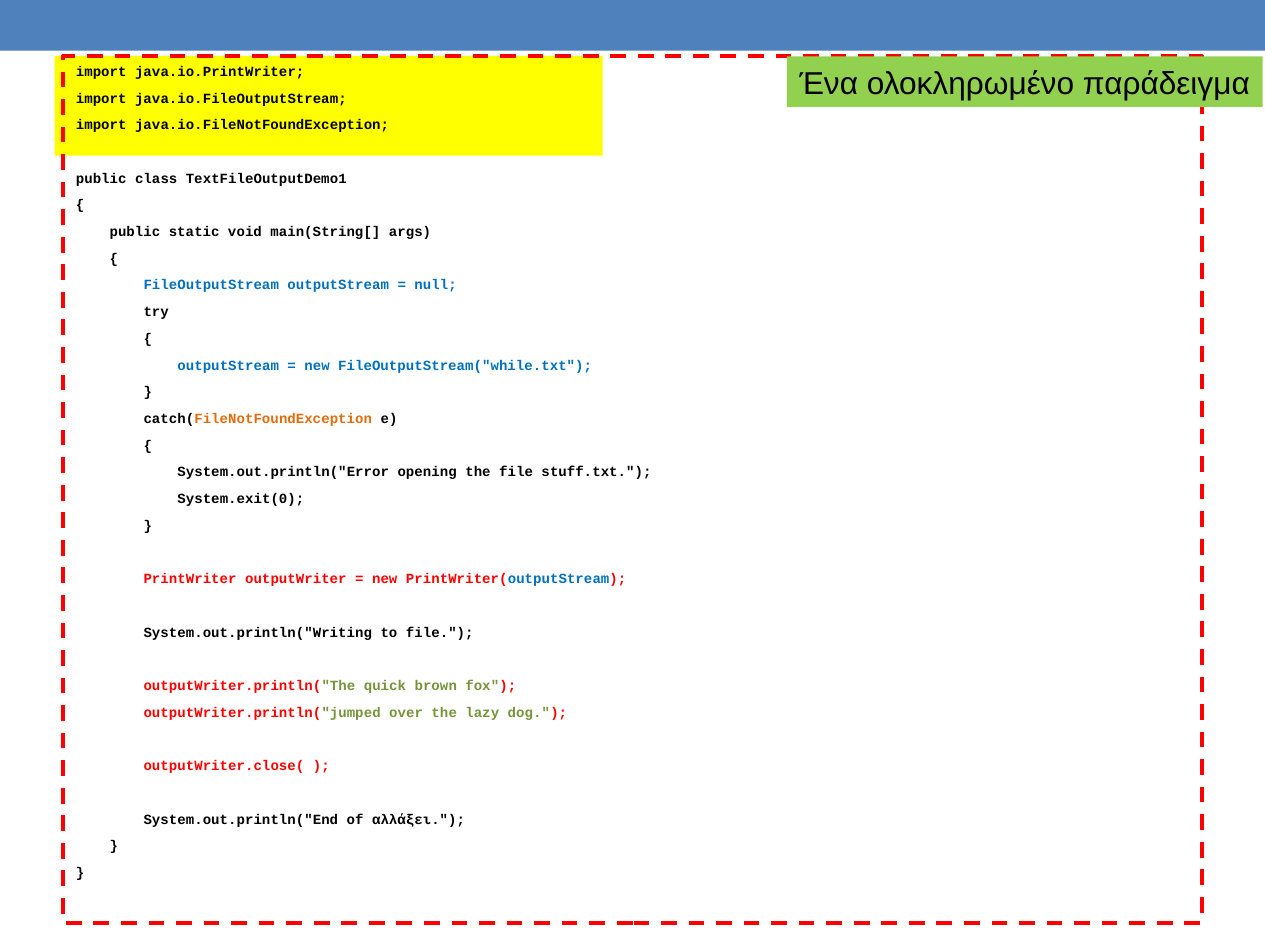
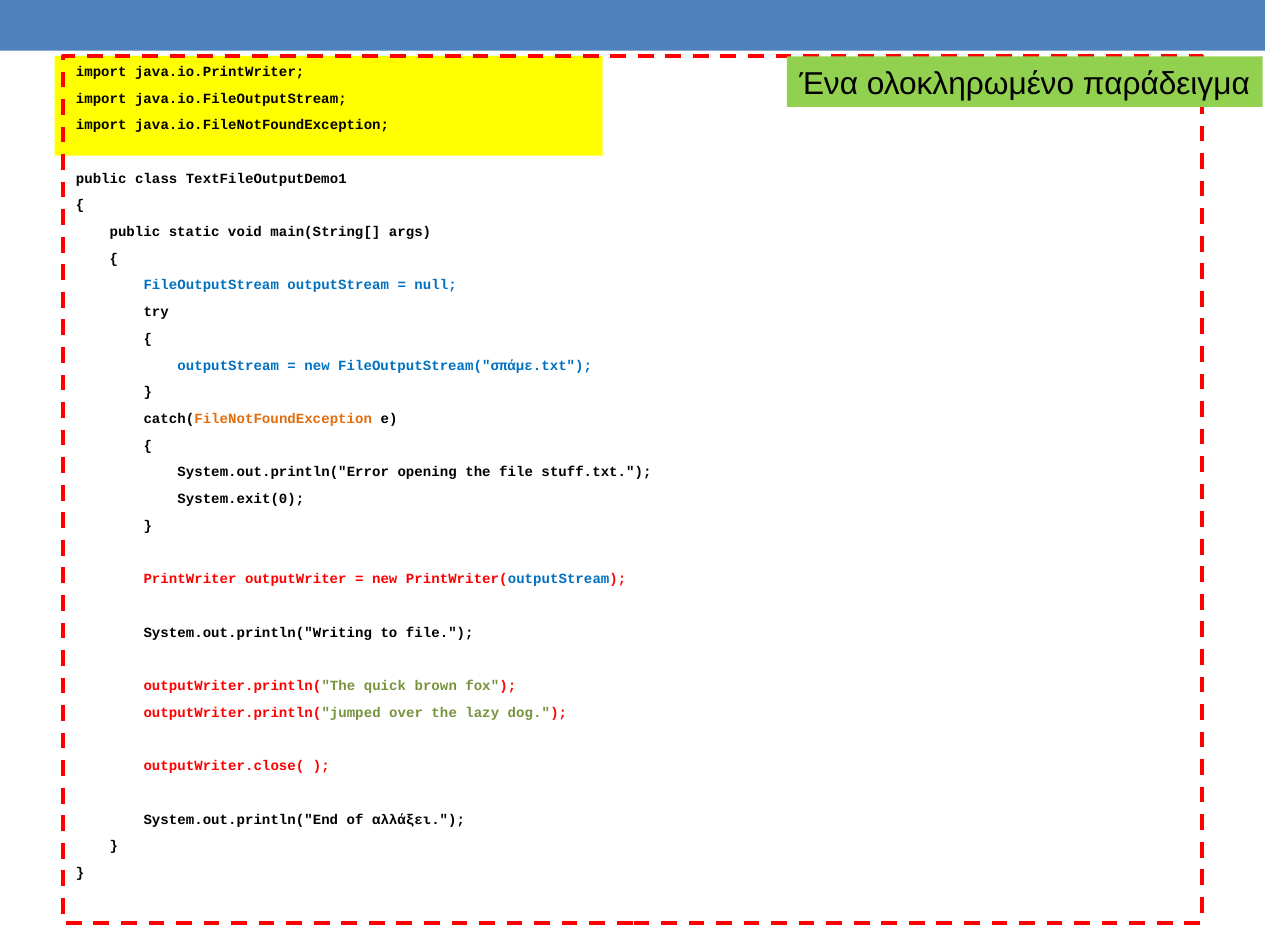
FileOutputStream("while.txt: FileOutputStream("while.txt -> FileOutputStream("σπάμε.txt (465, 365)
